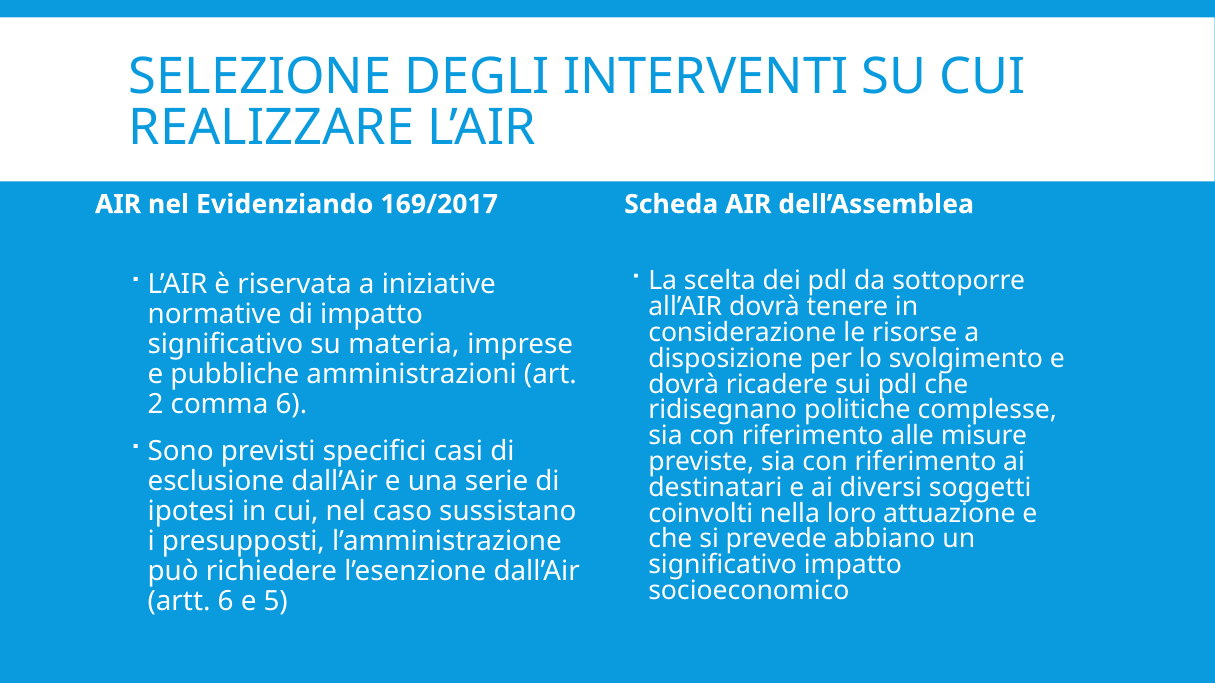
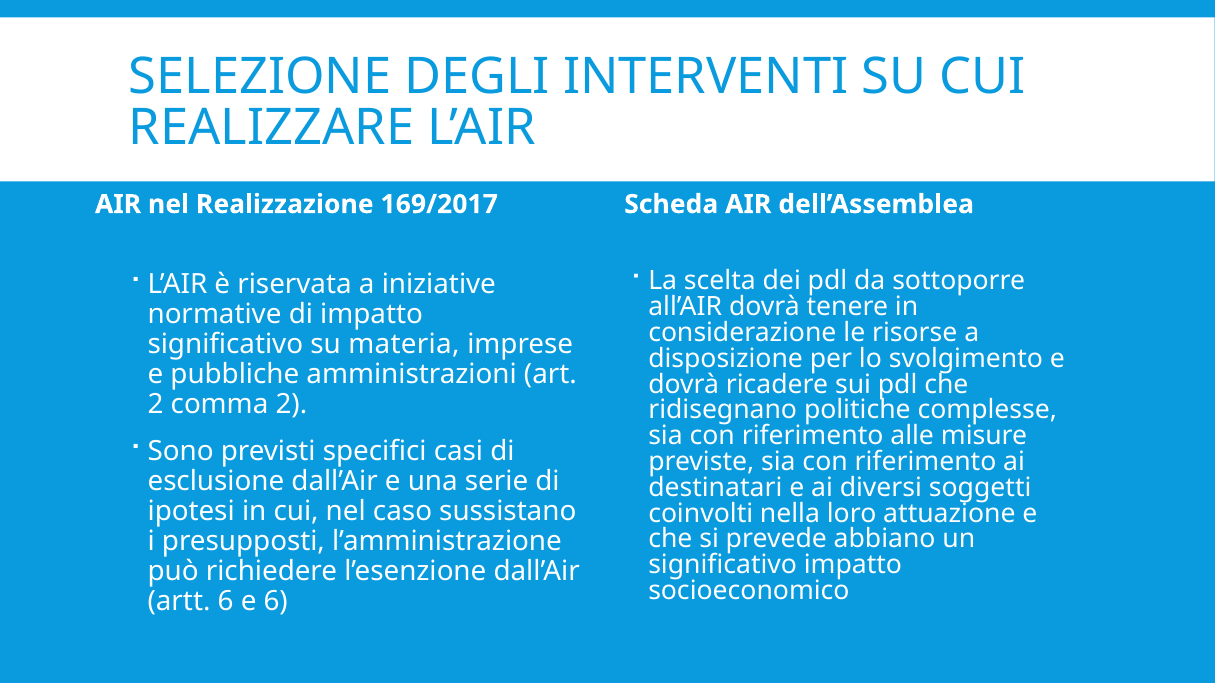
Evidenziando: Evidenziando -> Realizzazione (285, 204)
comma 6: 6 -> 2 (291, 404)
e 5: 5 -> 6 (276, 602)
